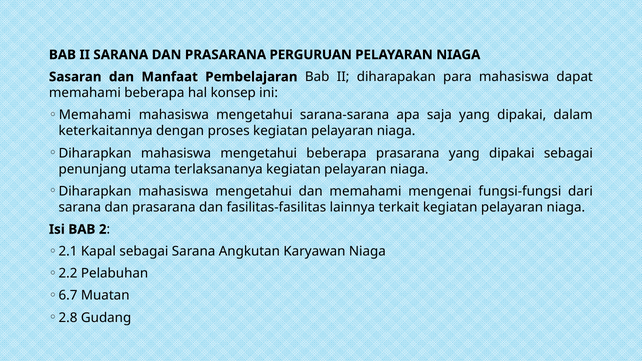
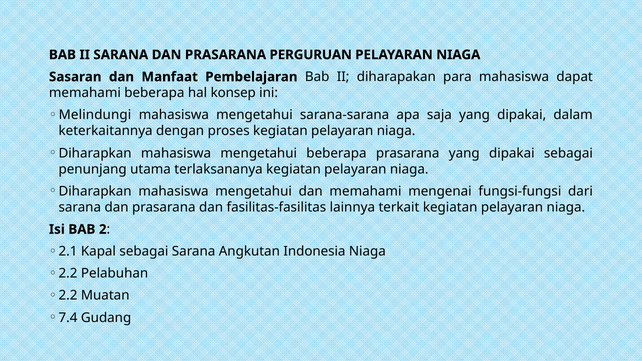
Memahami: Memahami -> Melindungi (95, 115)
Karyawan: Karyawan -> Indonesia (314, 252)
6.7: 6.7 -> 2.2 (68, 296)
2.8: 2.8 -> 7.4 (68, 318)
